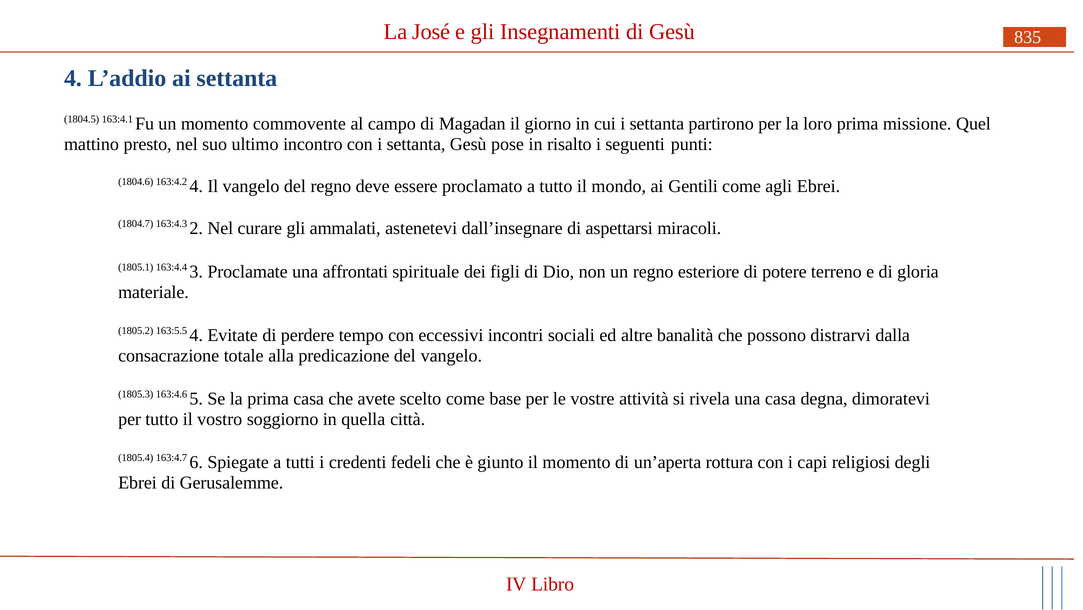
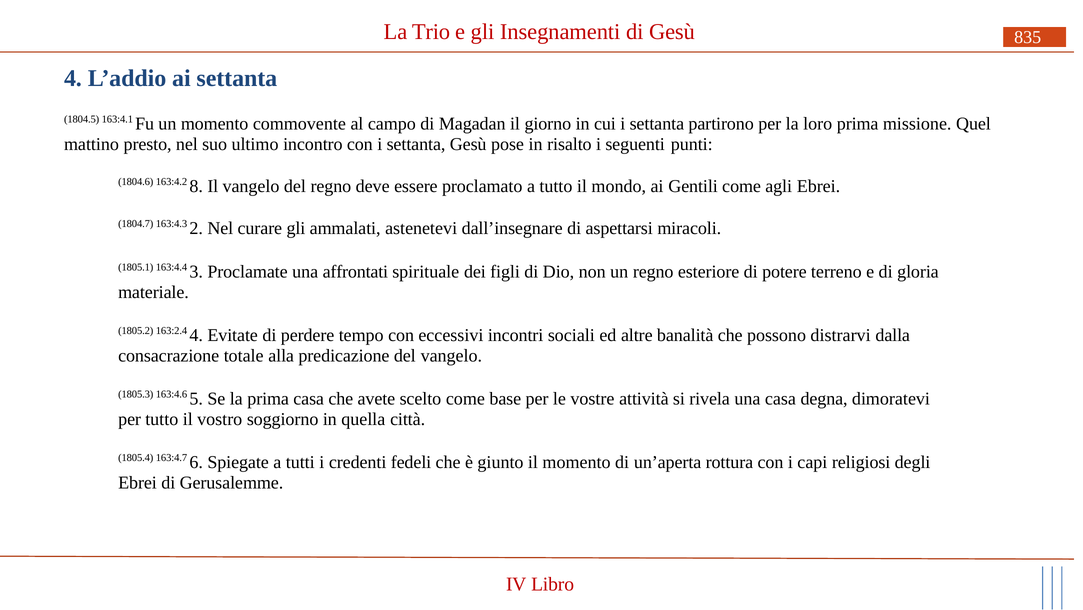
José: José -> Trio (431, 32)
163:4.2 4: 4 -> 8 (196, 186)
163:5.5: 163:5.5 -> 163:2.4 (172, 331)
